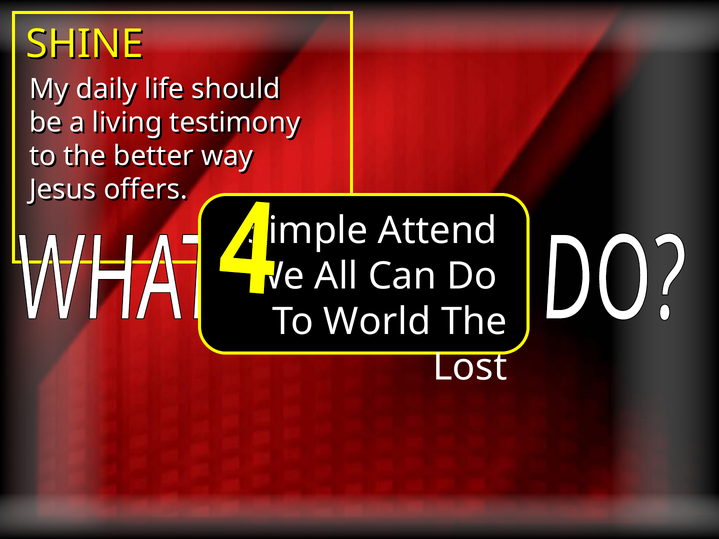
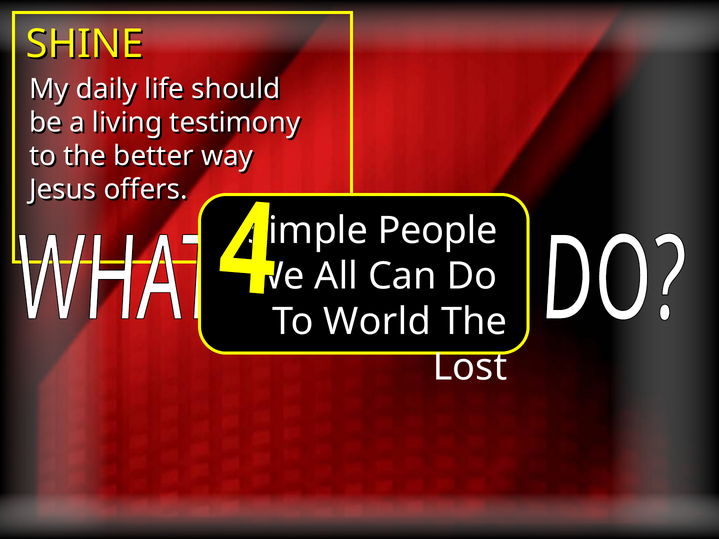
Attend: Attend -> People (438, 231)
